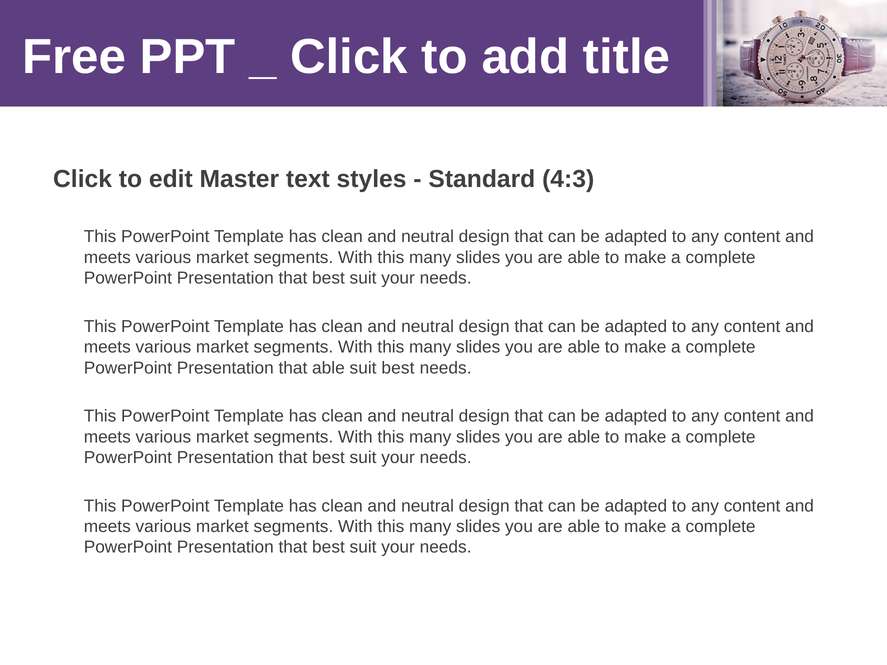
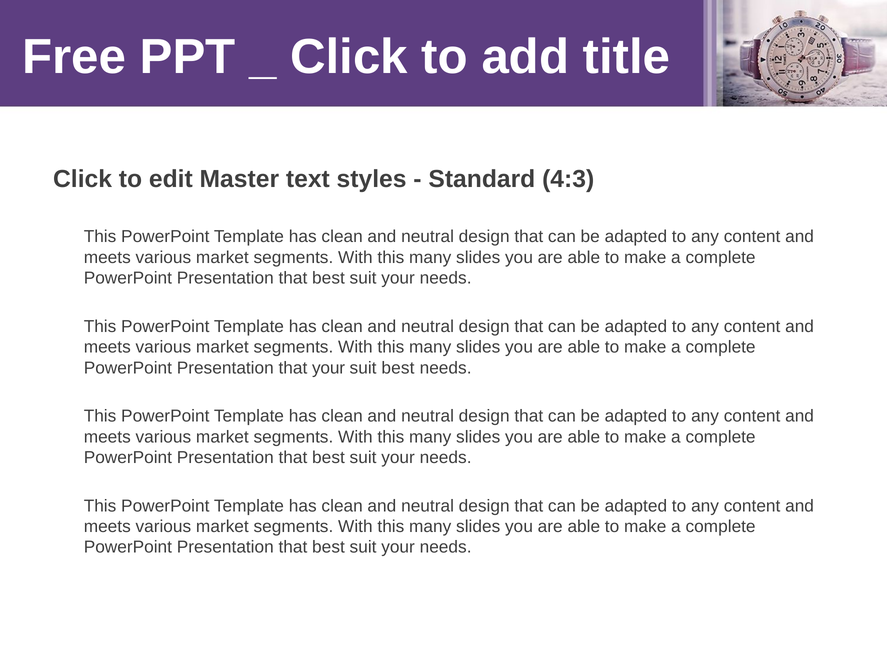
that able: able -> your (329, 368)
